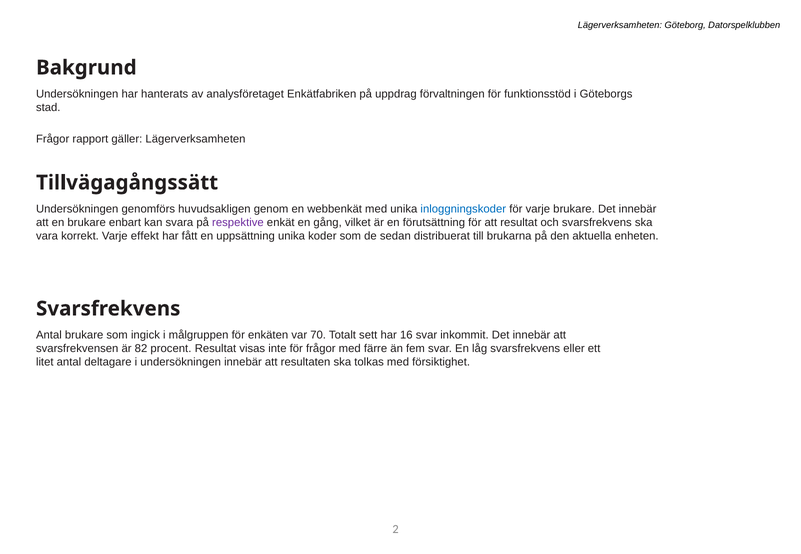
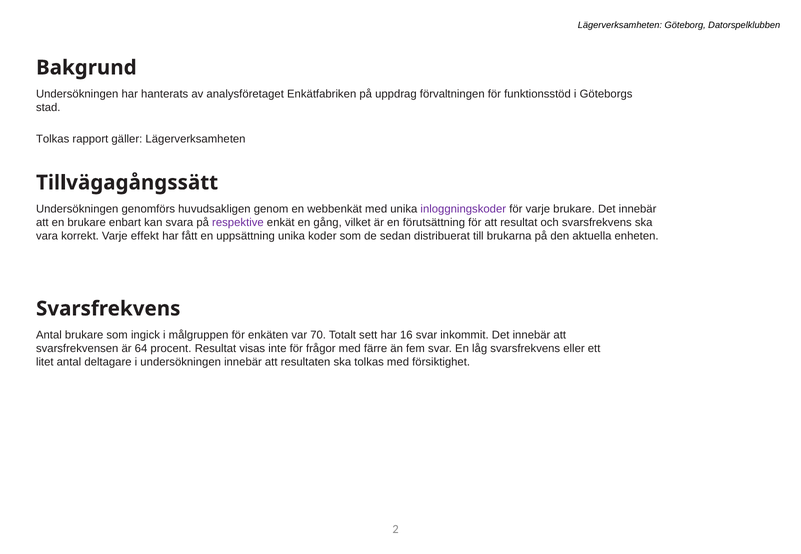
Frågor: Frågor -> Tolkas (53, 139)
inloggningskoder colour: blue -> purple (463, 209)
82: 82 -> 64 (141, 349)
